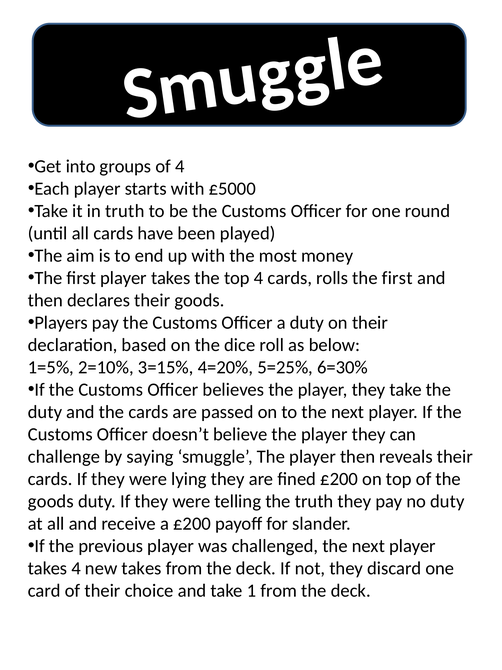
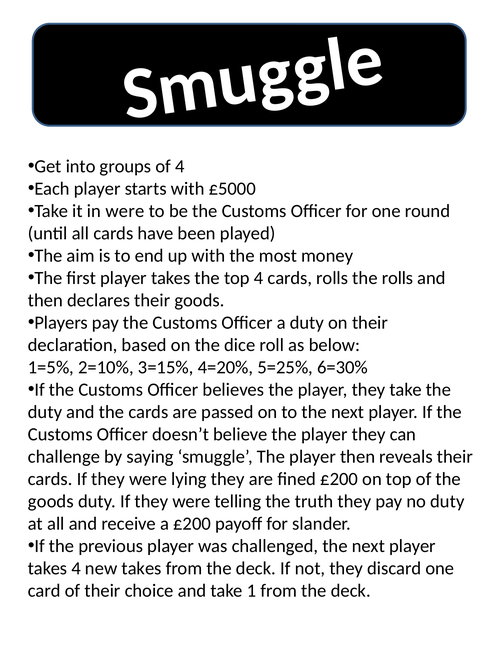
in truth: truth -> were (125, 211)
rolls the first: first -> rolls (397, 278)
